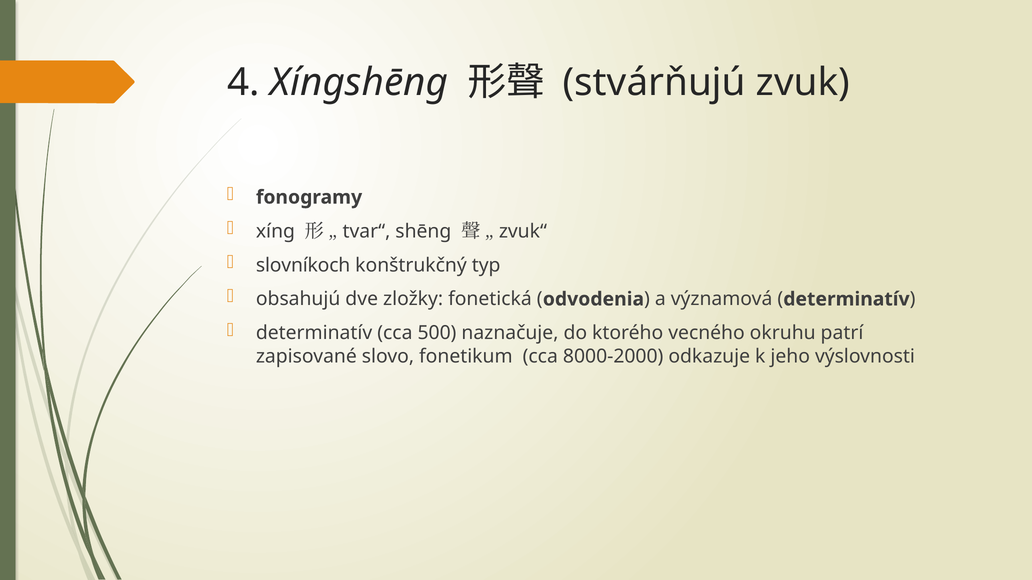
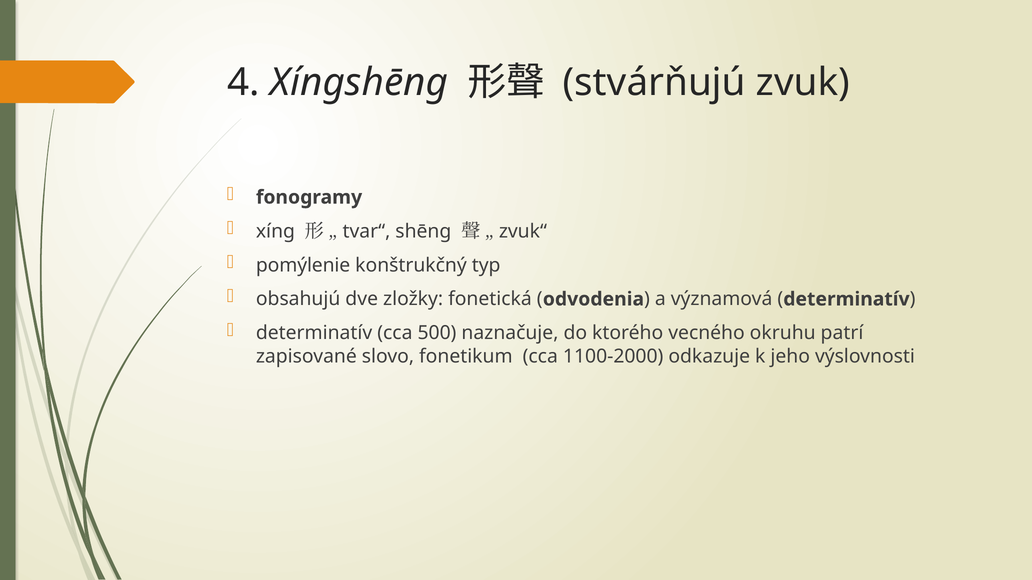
slovníkoch: slovníkoch -> pomýlenie (303, 265)
8000-2000: 8000-2000 -> 1100-2000 (613, 357)
